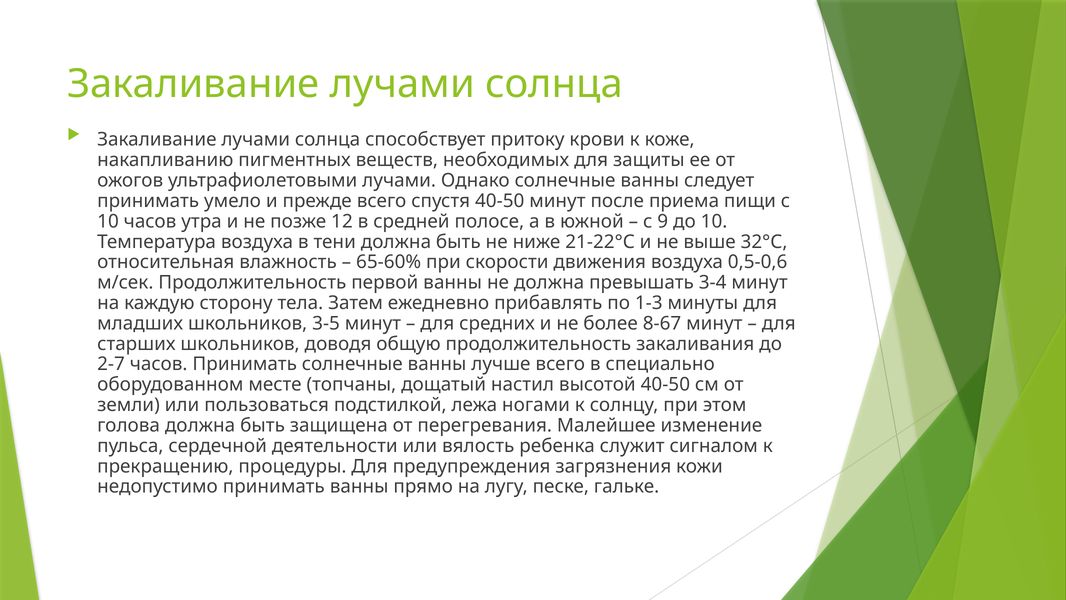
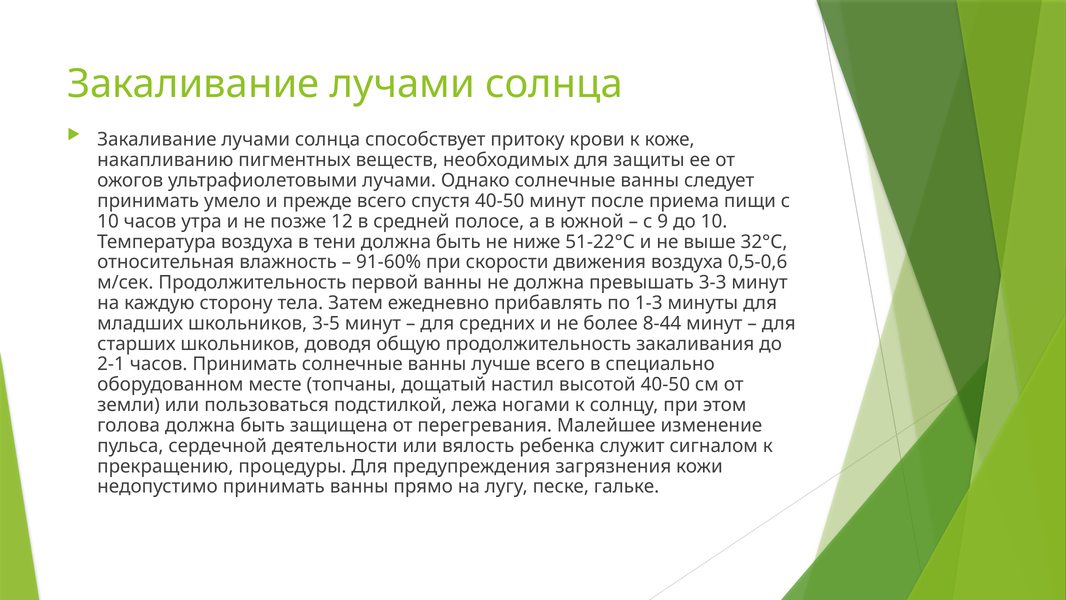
21-22°С: 21-22°С -> 51-22°С (600, 242)
65-60%: 65-60% -> 91-60% (389, 262)
3-4: 3-4 -> 3-3 (713, 282)
8-67: 8-67 -> 8-44 (662, 323)
2-7: 2-7 -> 2-1 (111, 364)
